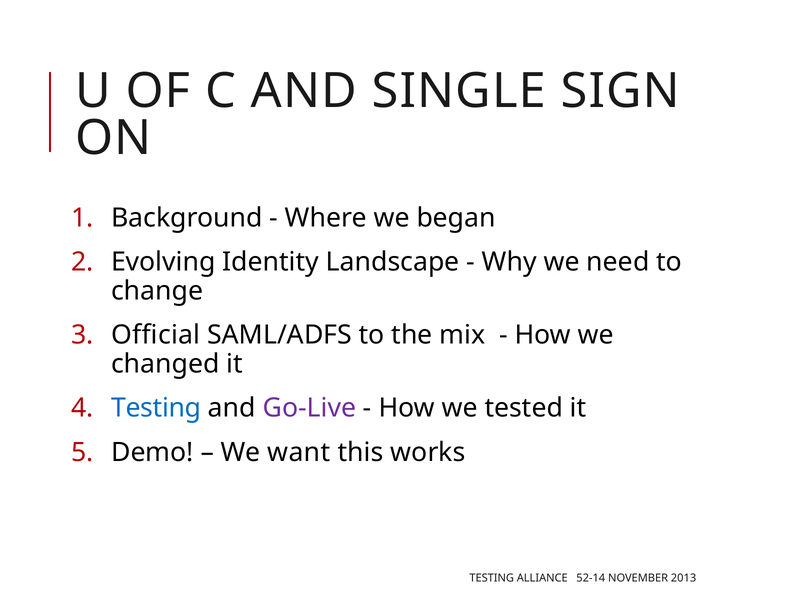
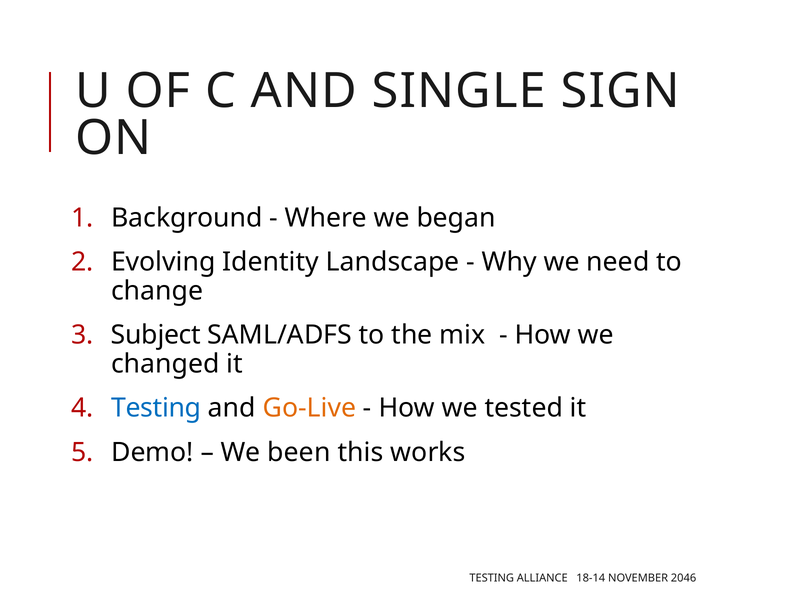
Official: Official -> Subject (156, 335)
Go-Live colour: purple -> orange (309, 408)
want: want -> been (299, 453)
52-14: 52-14 -> 18-14 (591, 578)
2013: 2013 -> 2046 (684, 578)
